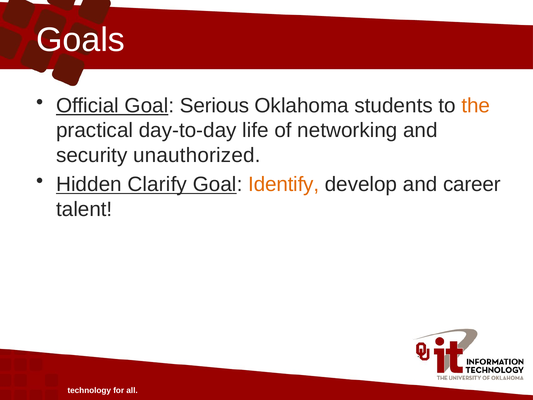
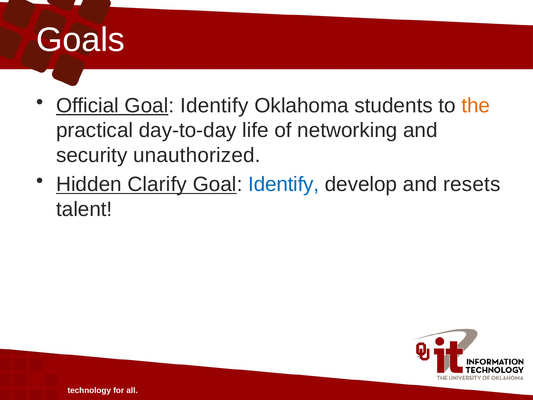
Official Goal Serious: Serious -> Identify (214, 105)
Identify colour: orange -> blue (284, 184)
career: career -> resets (472, 184)
